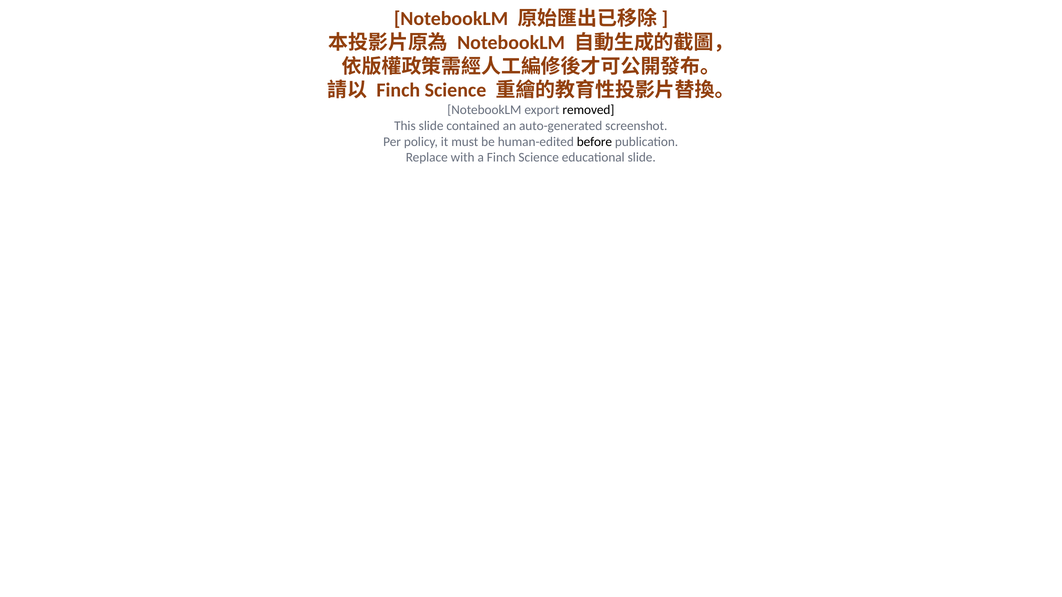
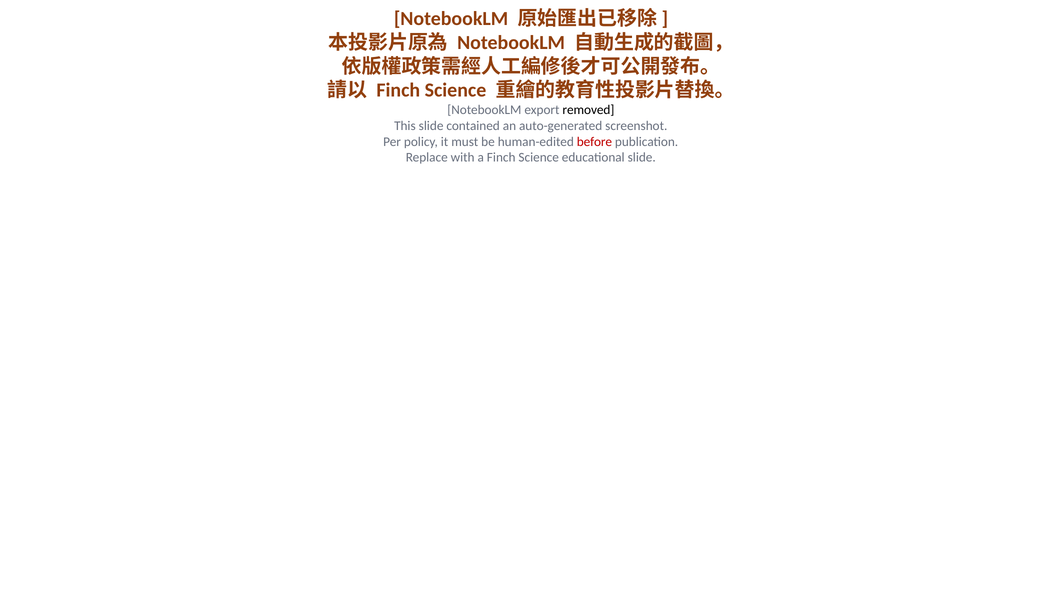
before colour: black -> red (594, 142)
